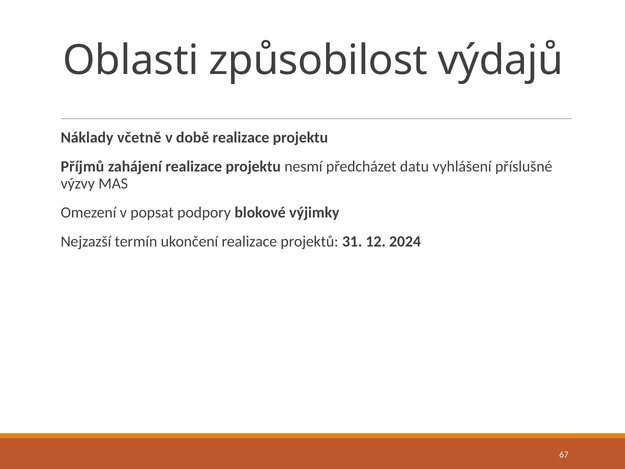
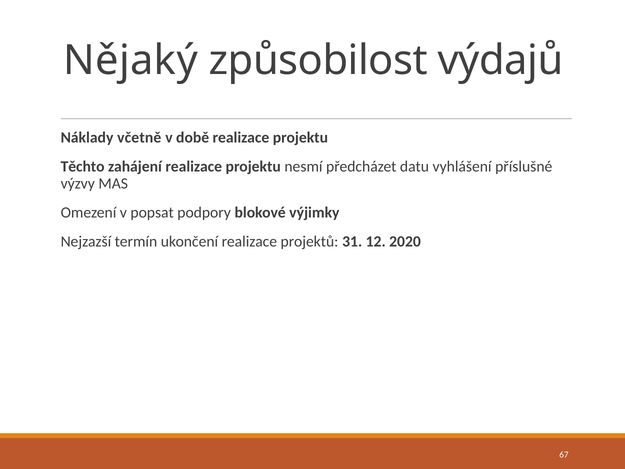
Oblasti: Oblasti -> Nějaký (130, 60)
Příjmů: Příjmů -> Těchto (83, 167)
2024: 2024 -> 2020 (405, 242)
